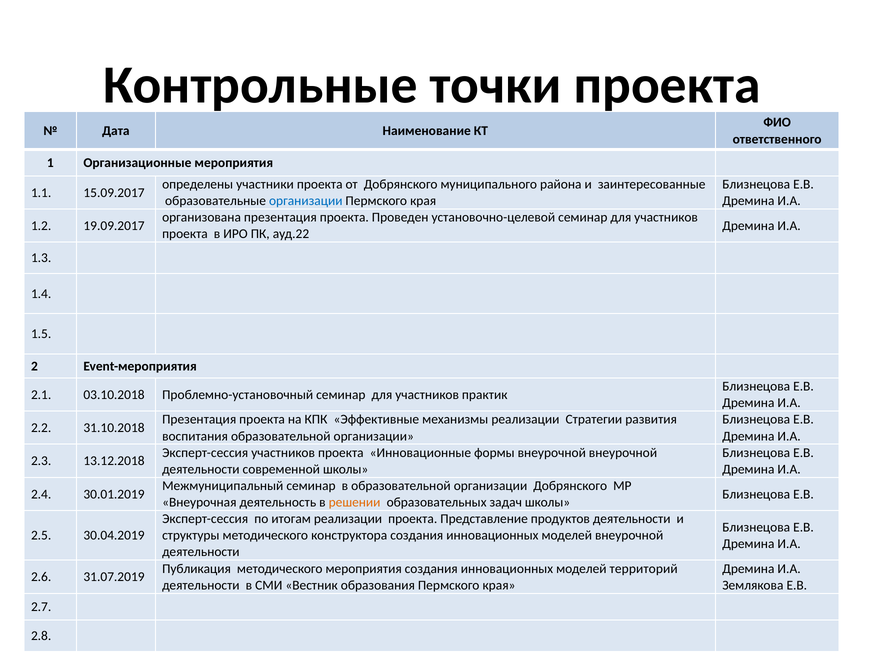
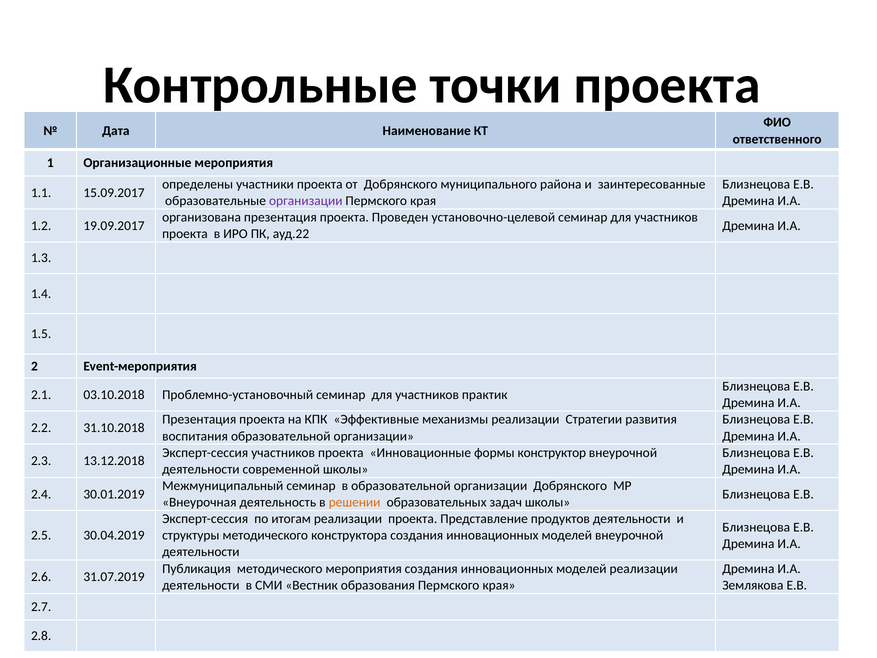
организации colour: blue -> purple (306, 201)
формы внеурочной: внеурочной -> конструктор (552, 453)
моделей территорий: территорий -> реализации (644, 568)
